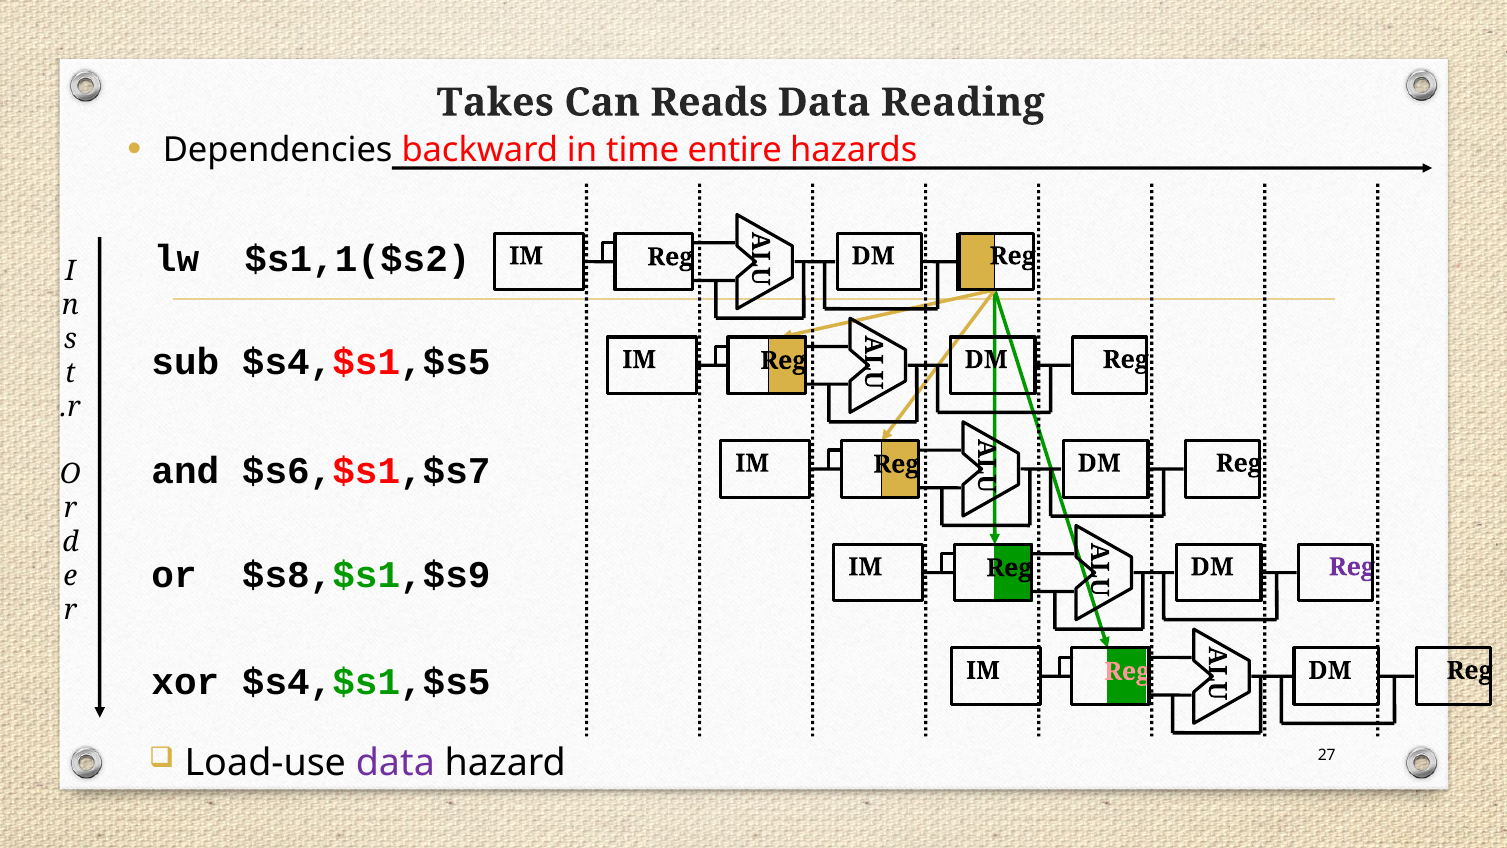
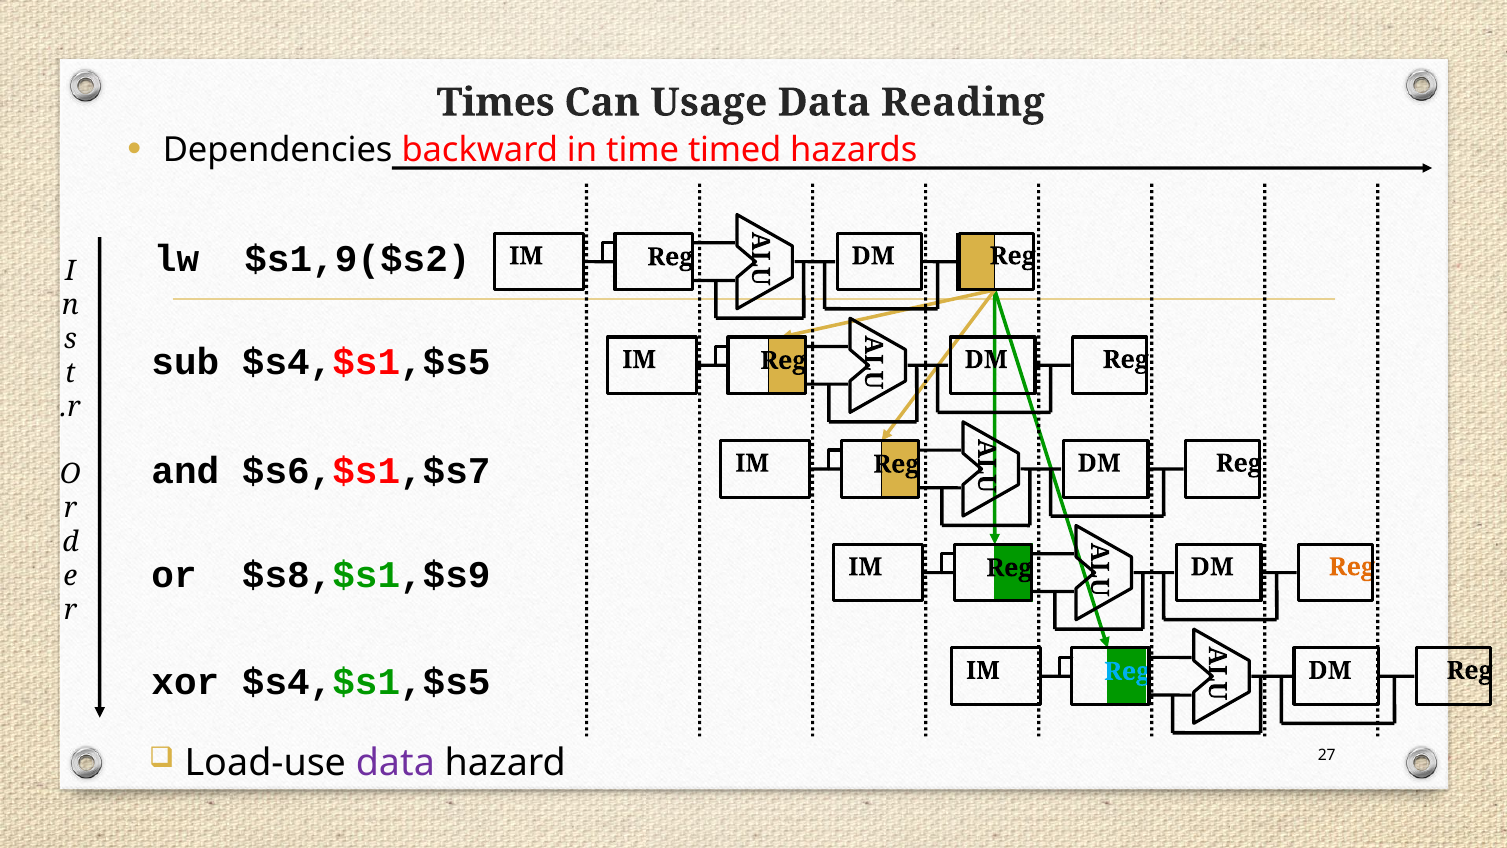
Takes: Takes -> Times (496, 103)
Reads: Reads -> Usage (709, 103)
entire: entire -> timed (735, 150)
$s1,1($s2: $s1,1($s2 -> $s1,9($s2 (357, 259)
Reg colour: purple -> orange (1352, 567)
Reg colour: pink -> light blue (1127, 671)
